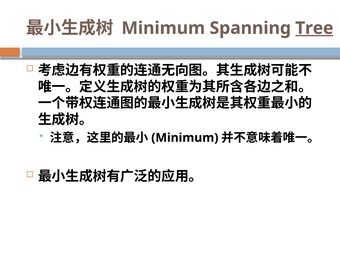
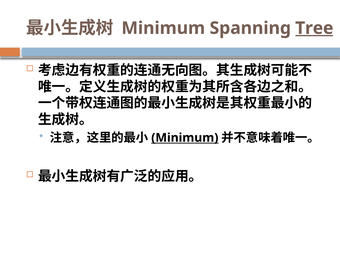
Minimum underline: none -> present (185, 138)
